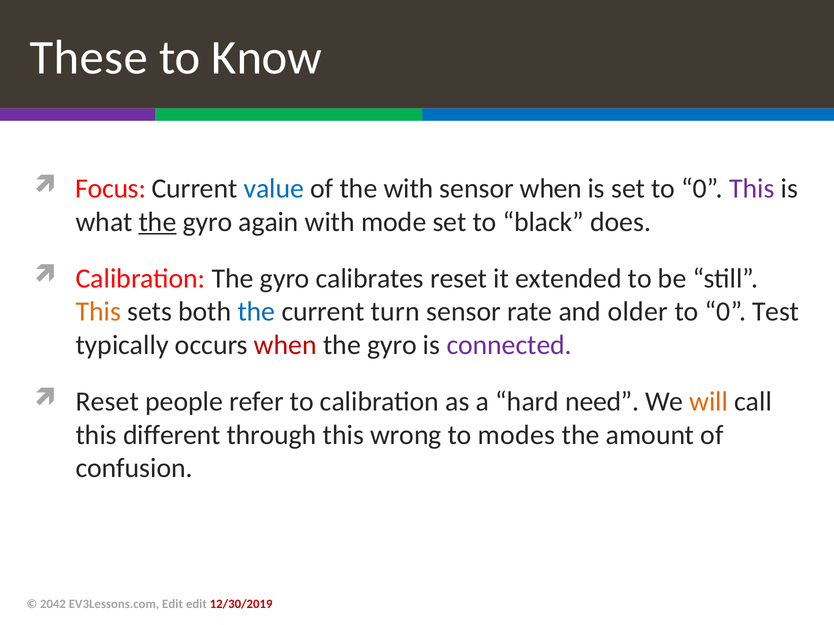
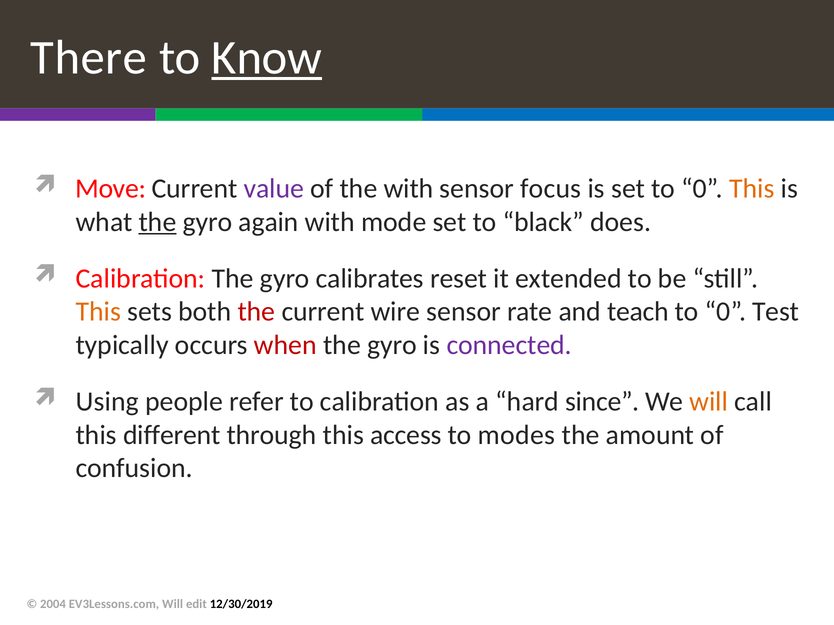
These: These -> There (89, 58)
Know underline: none -> present (267, 58)
Focus: Focus -> Move (111, 189)
value colour: blue -> purple (274, 189)
sensor when: when -> focus (551, 189)
This colour: purple -> orange (752, 189)
the colour: blue -> red (256, 312)
turn: turn -> wire (395, 312)
older: older -> teach (638, 312)
Reset: Reset -> Using (107, 402)
need: need -> since (602, 402)
wrong: wrong -> access (406, 435)
2042: 2042 -> 2004 (53, 604)
EV3Lessons.com Edit: Edit -> Will (173, 604)
12/30/2019 colour: red -> black (241, 604)
